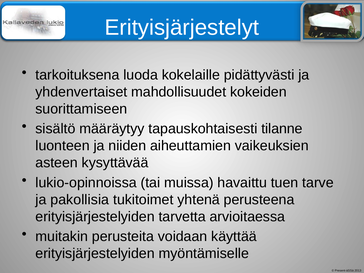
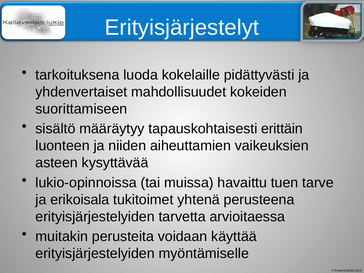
tilanne: tilanne -> erittäin (282, 129)
pakollisia: pakollisia -> erikoisala (80, 200)
